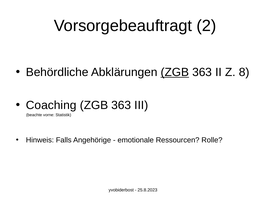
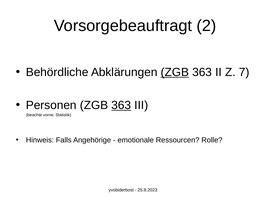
8: 8 -> 7 (244, 72)
Coaching: Coaching -> Personen (51, 106)
363 underline: none -> present (121, 106)
